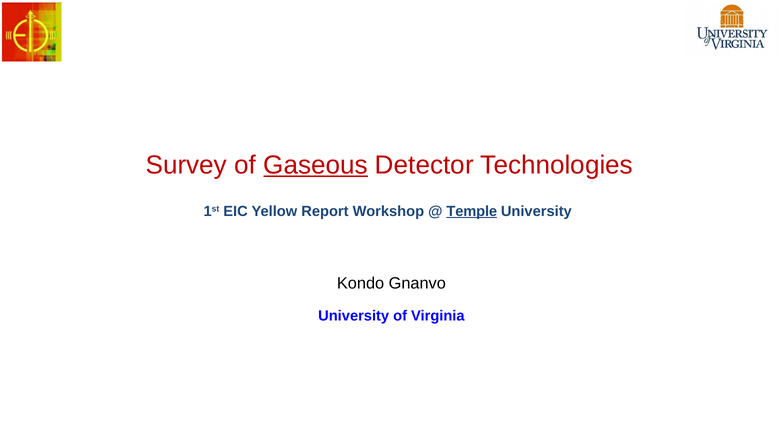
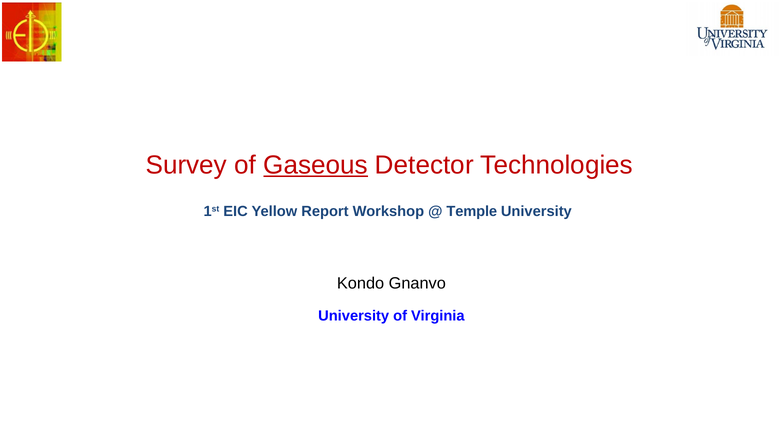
Temple underline: present -> none (472, 211)
